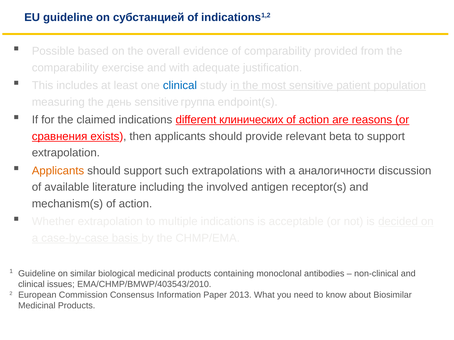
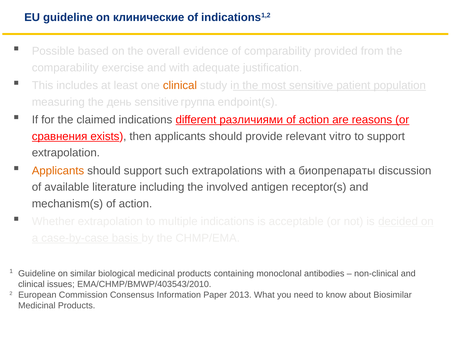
субстанцией: субстанцией -> клинические (149, 17)
clinical colour: blue -> orange (180, 86)
клинических: клинических -> различиями (251, 120)
beta: beta -> vitro (340, 136)
аналогичности: аналогичности -> биопрепараты (337, 171)
